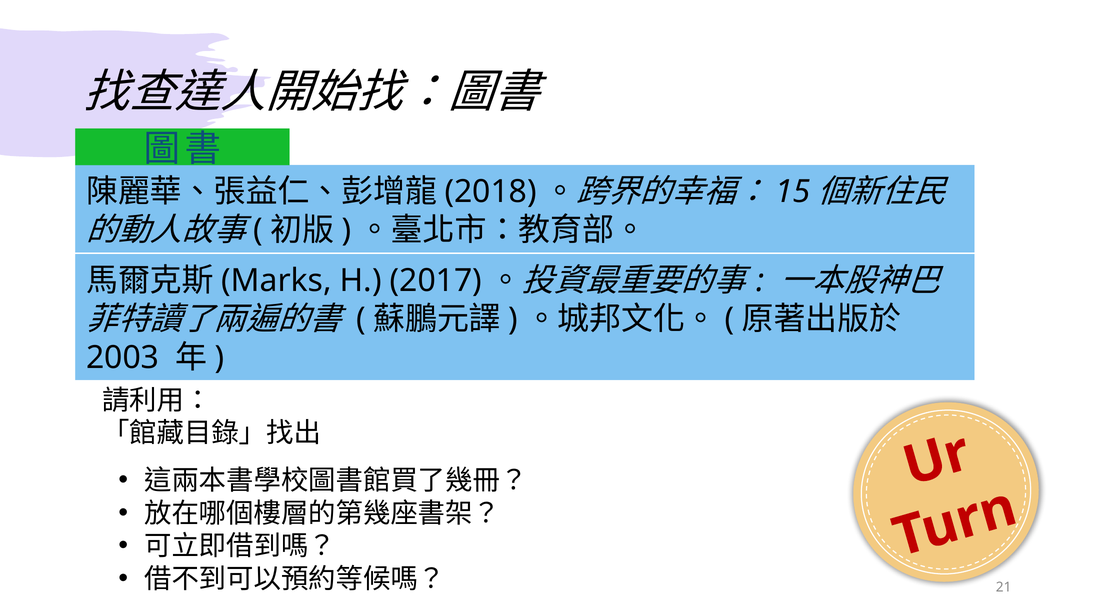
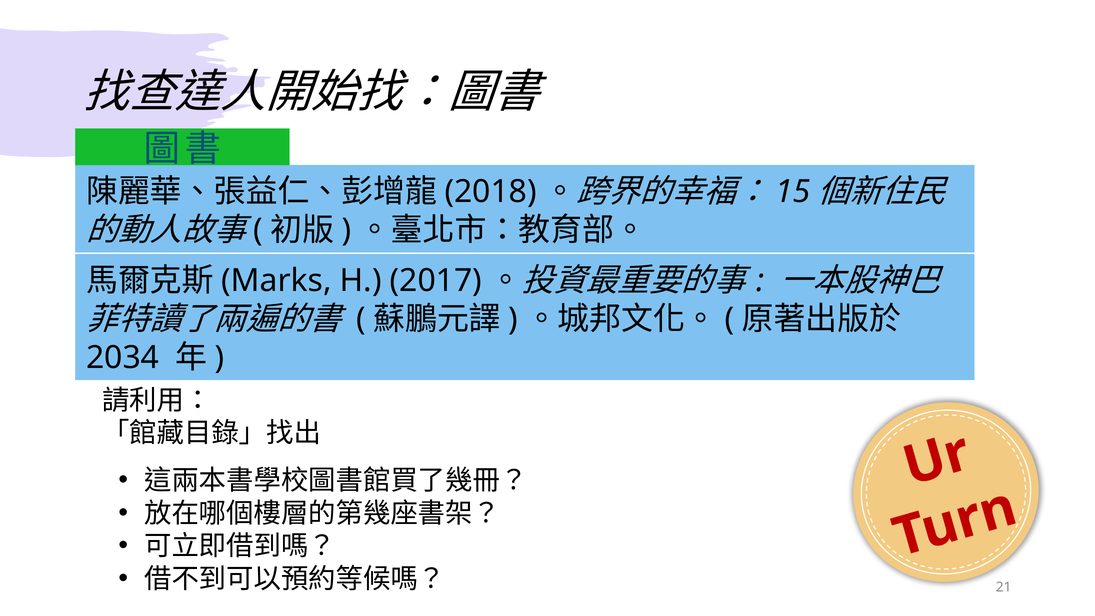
2003: 2003 -> 2034 (123, 358)
